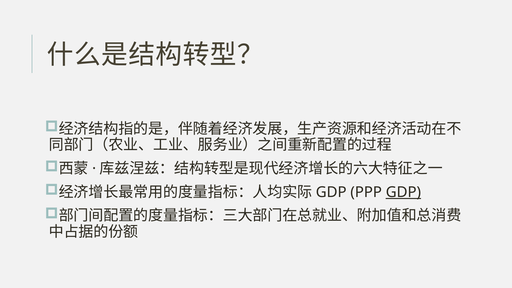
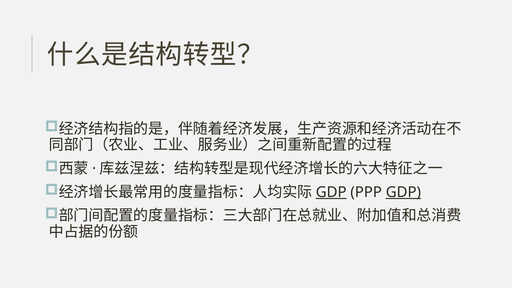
GDP underline: none -> present (331, 192)
